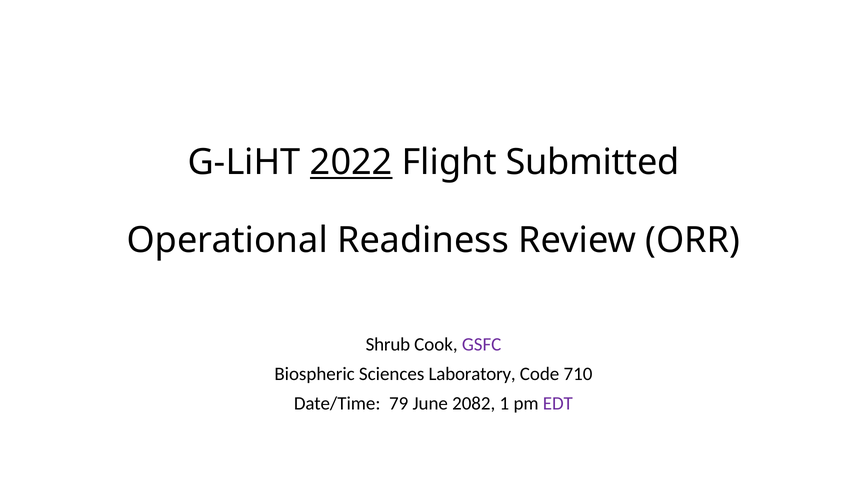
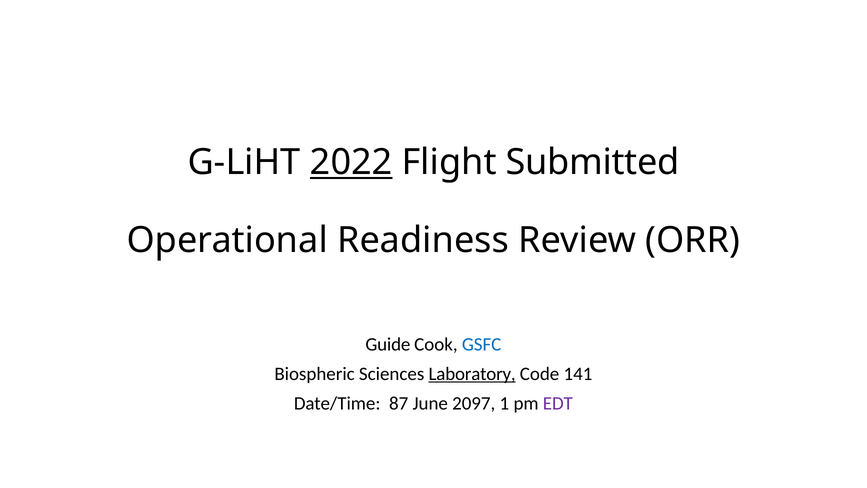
Shrub: Shrub -> Guide (388, 344)
GSFC colour: purple -> blue (482, 344)
Laboratory underline: none -> present (472, 374)
710: 710 -> 141 (578, 374)
79: 79 -> 87 (399, 403)
2082: 2082 -> 2097 (474, 403)
